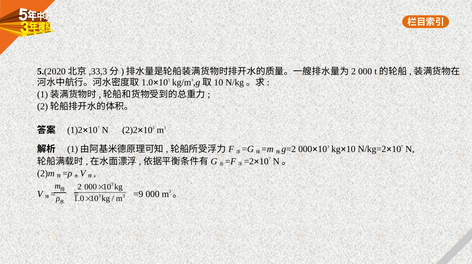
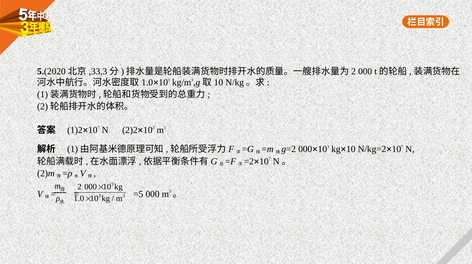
=9: =9 -> =5 (138, 194)
